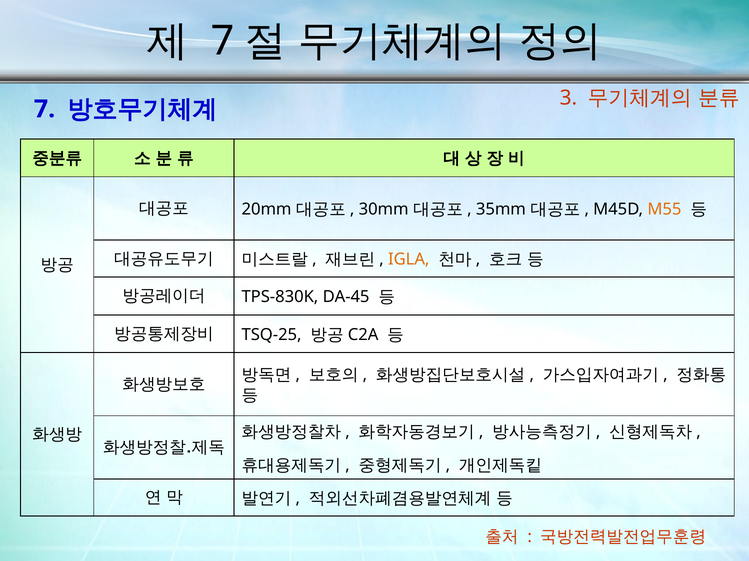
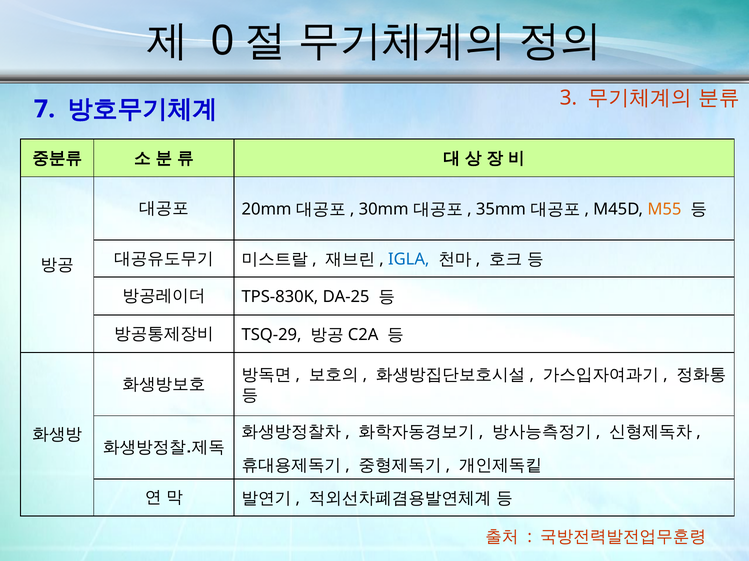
7: 7 -> 0 (223, 41)
IGLA colour: orange -> blue (409, 260)
DA-45: DA-45 -> DA-25 (346, 297)
TSQ-25: TSQ-25 -> TSQ-29 (272, 335)
